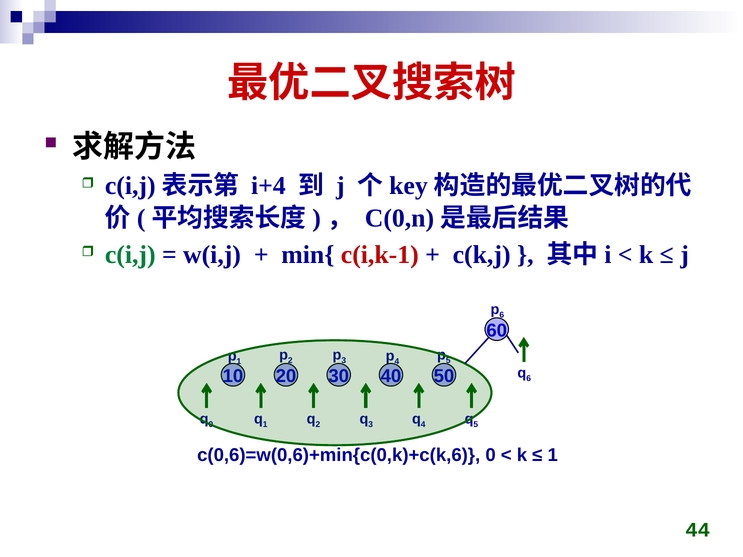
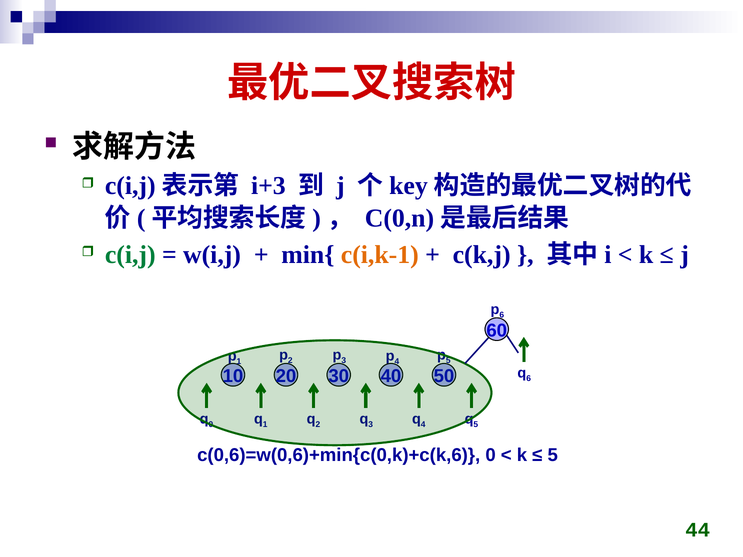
i+4: i+4 -> i+3 (268, 186)
c(i,k-1 colour: red -> orange (380, 255)
1: 1 -> 5 (553, 456)
